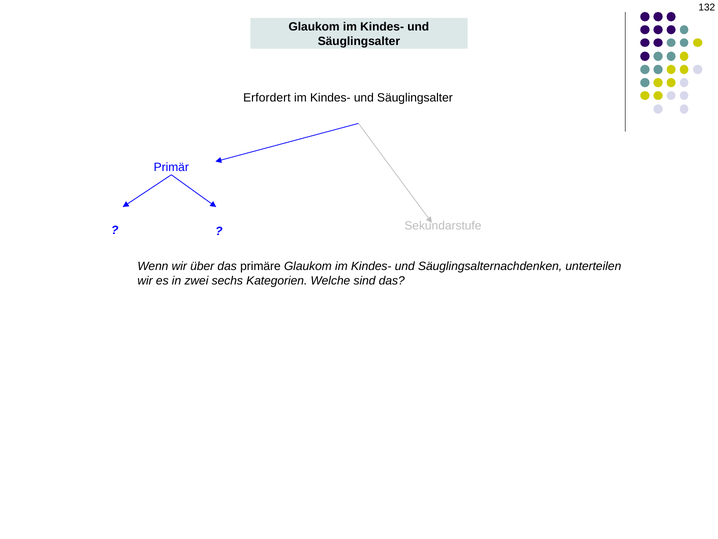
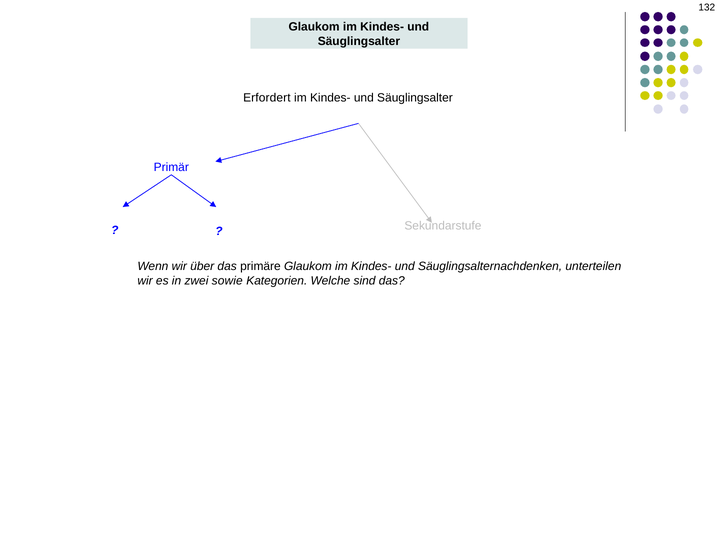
sechs: sechs -> sowie (227, 281)
